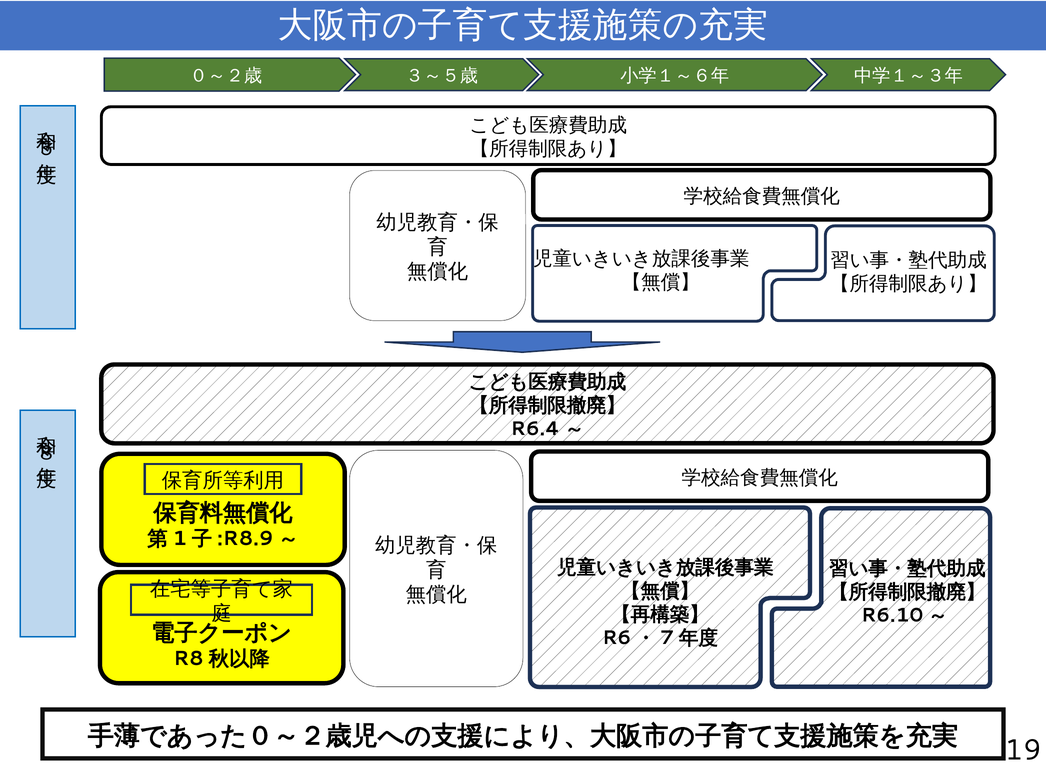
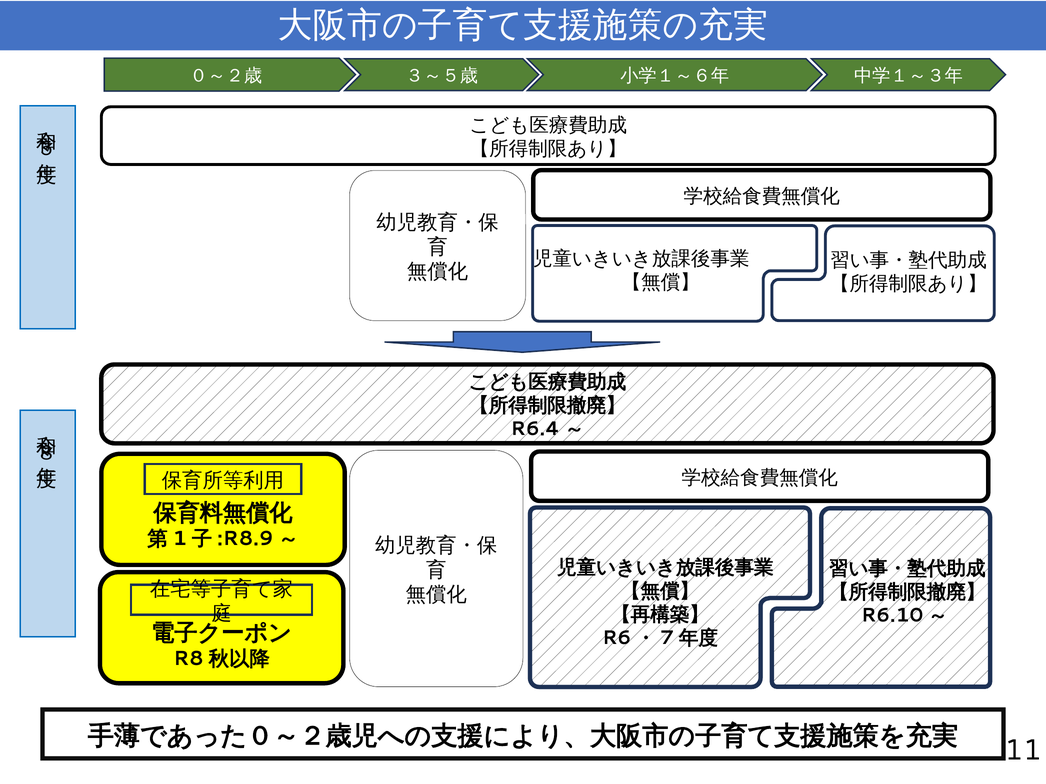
19: 19 -> 11 (1023, 751)
